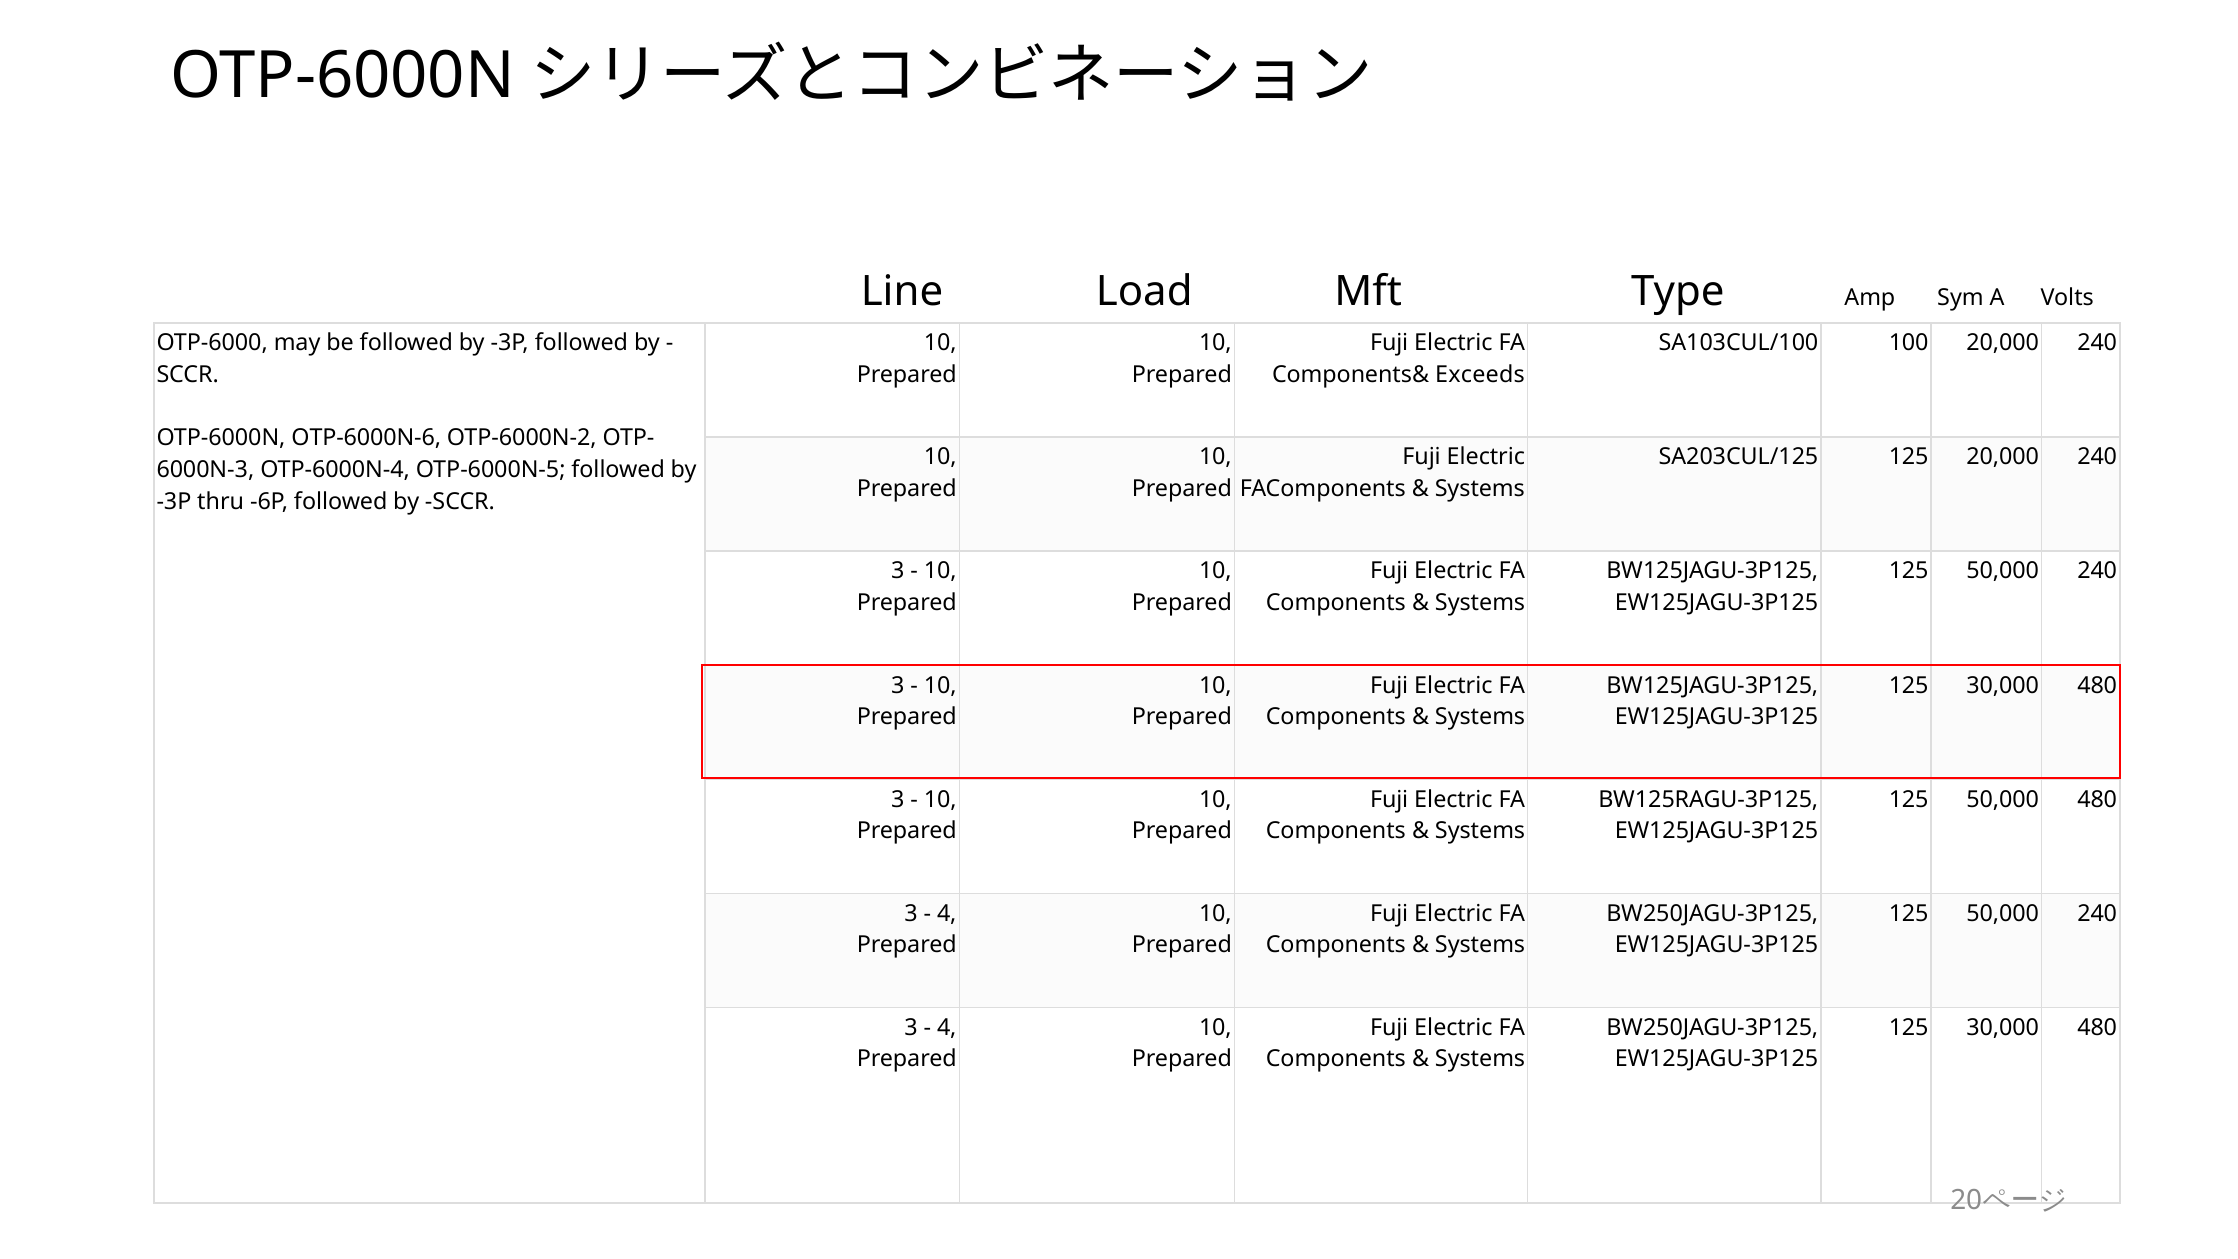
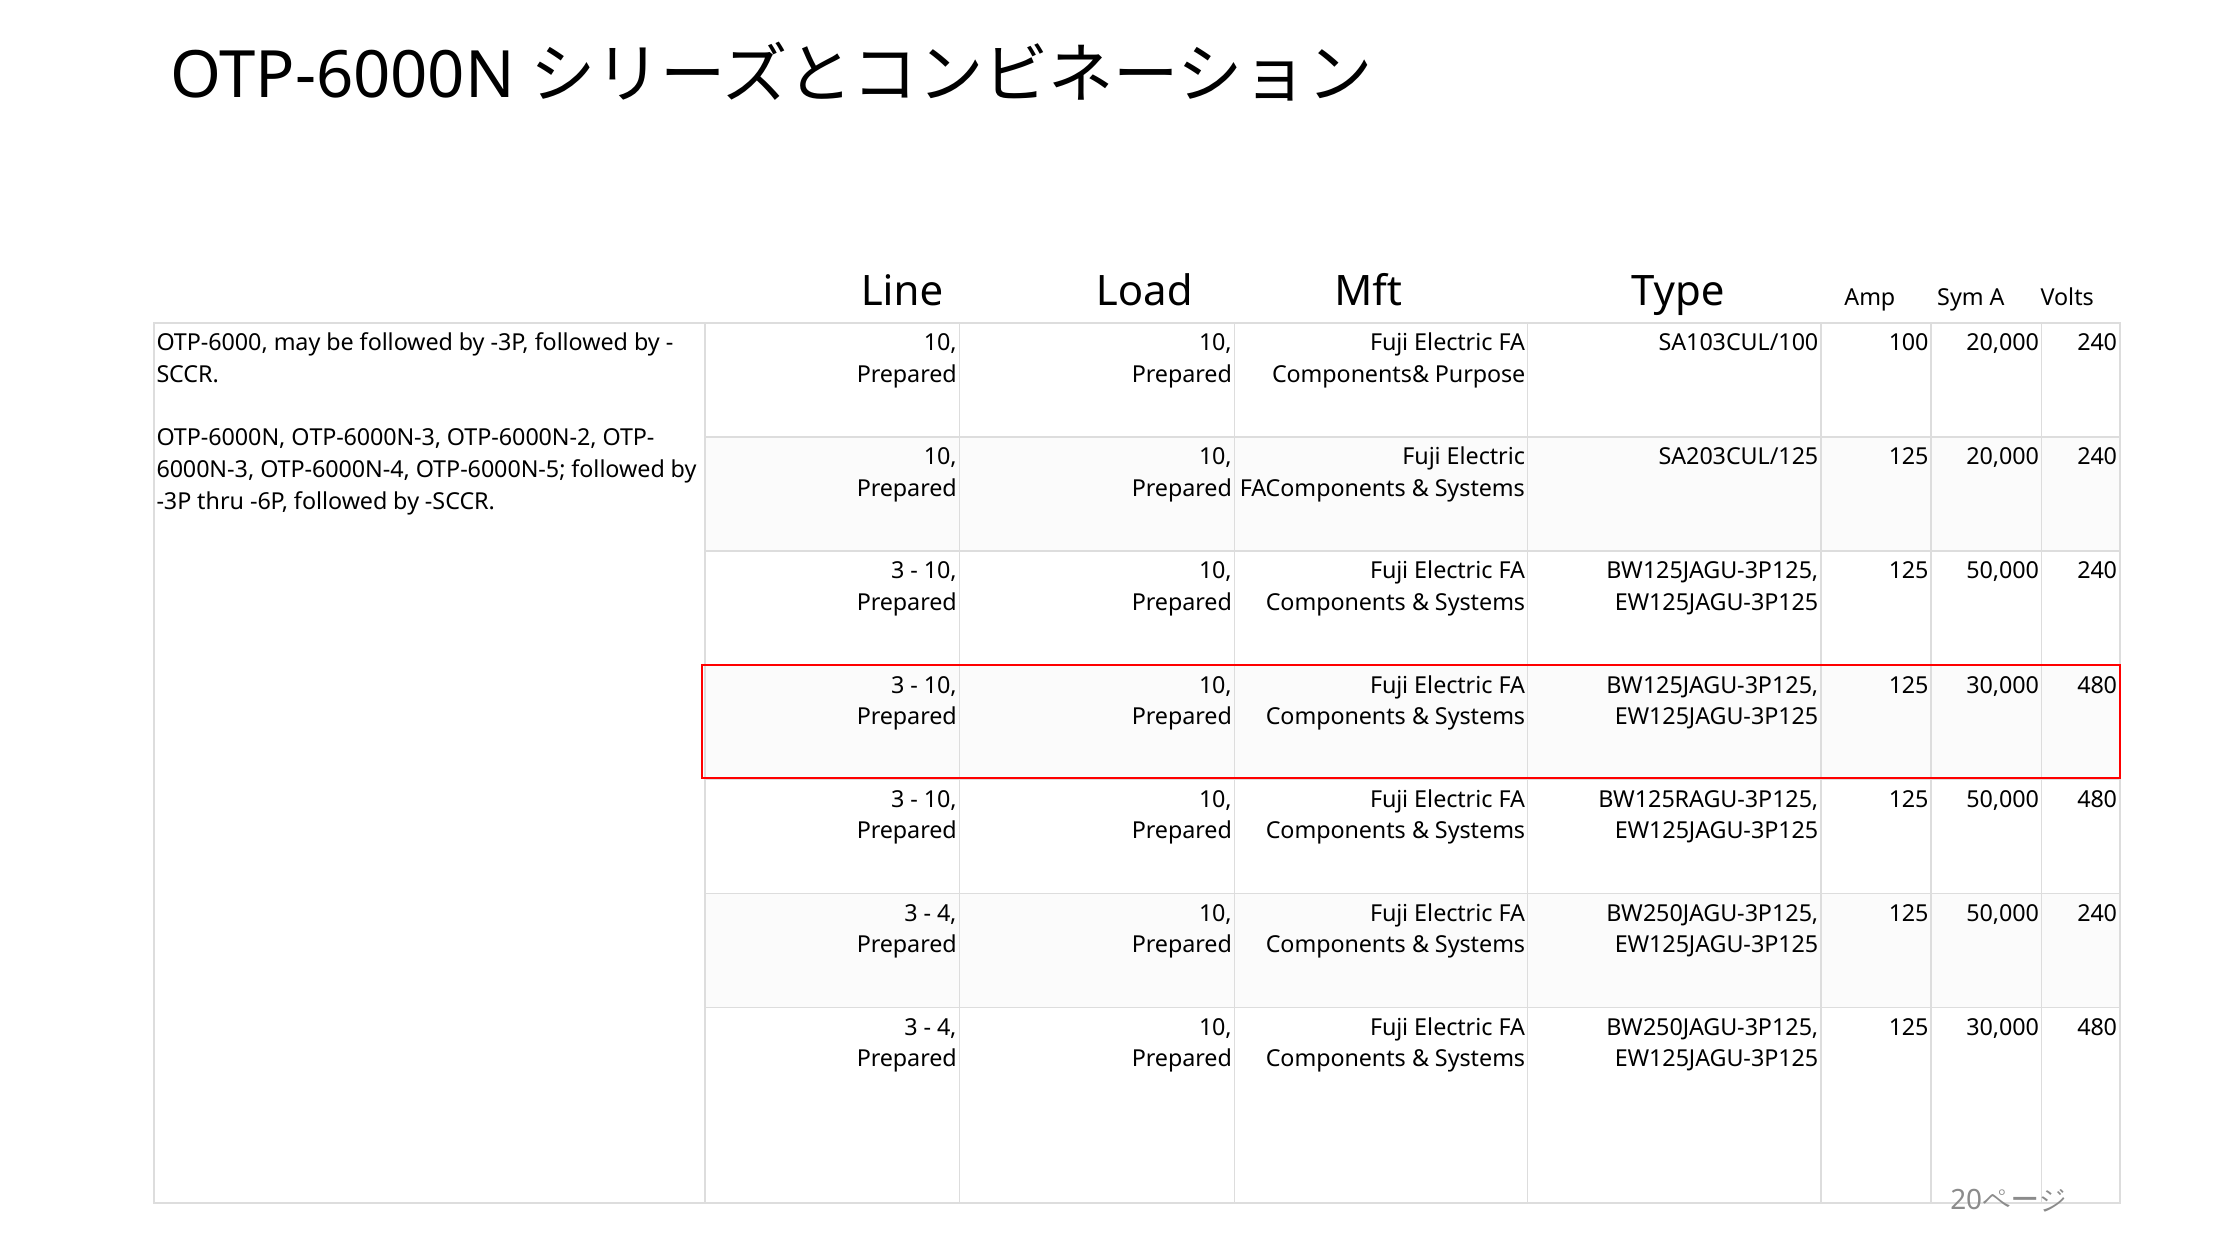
Exceeds: Exceeds -> Purpose (1480, 375)
OTP-6000N-6: OTP-6000N-6 -> OTP-6000N-3 (366, 438)
